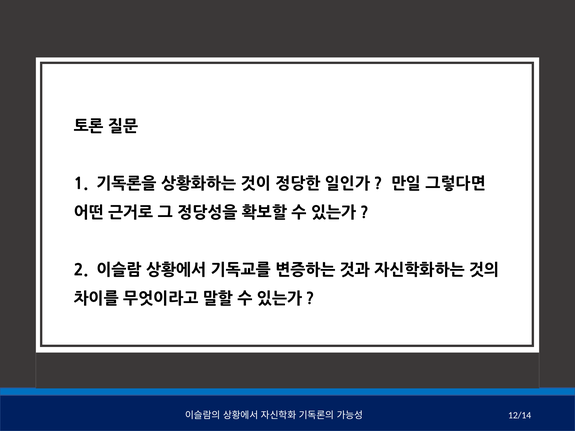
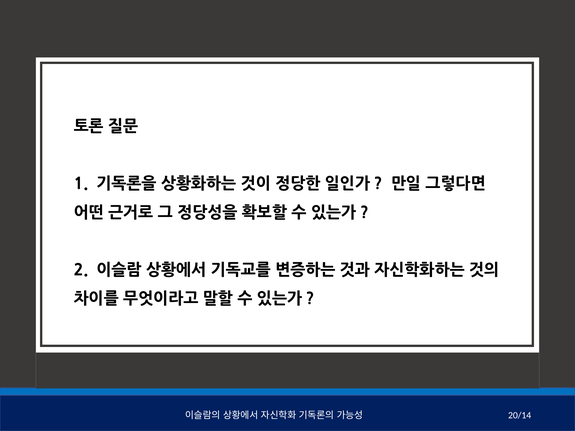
12/14: 12/14 -> 20/14 (520, 416)
